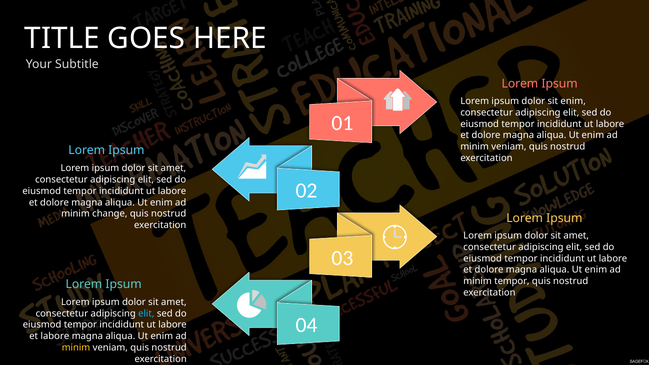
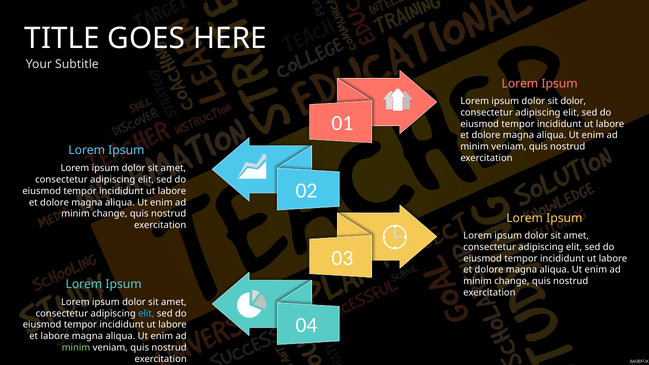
sit enim: enim -> dolor (573, 101)
tempor: tempor -> change (512, 281)
minim colour: yellow -> light green (76, 348)
